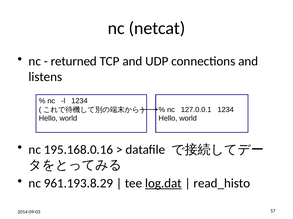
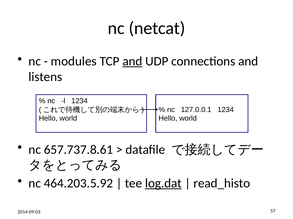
returned: returned -> modules (74, 61)
and underline: none -> present (132, 61)
195.168.0.16: 195.168.0.16 -> 657.737.8.61 (78, 150)
961.193.8.29: 961.193.8.29 -> 464.203.5.92 (78, 184)
